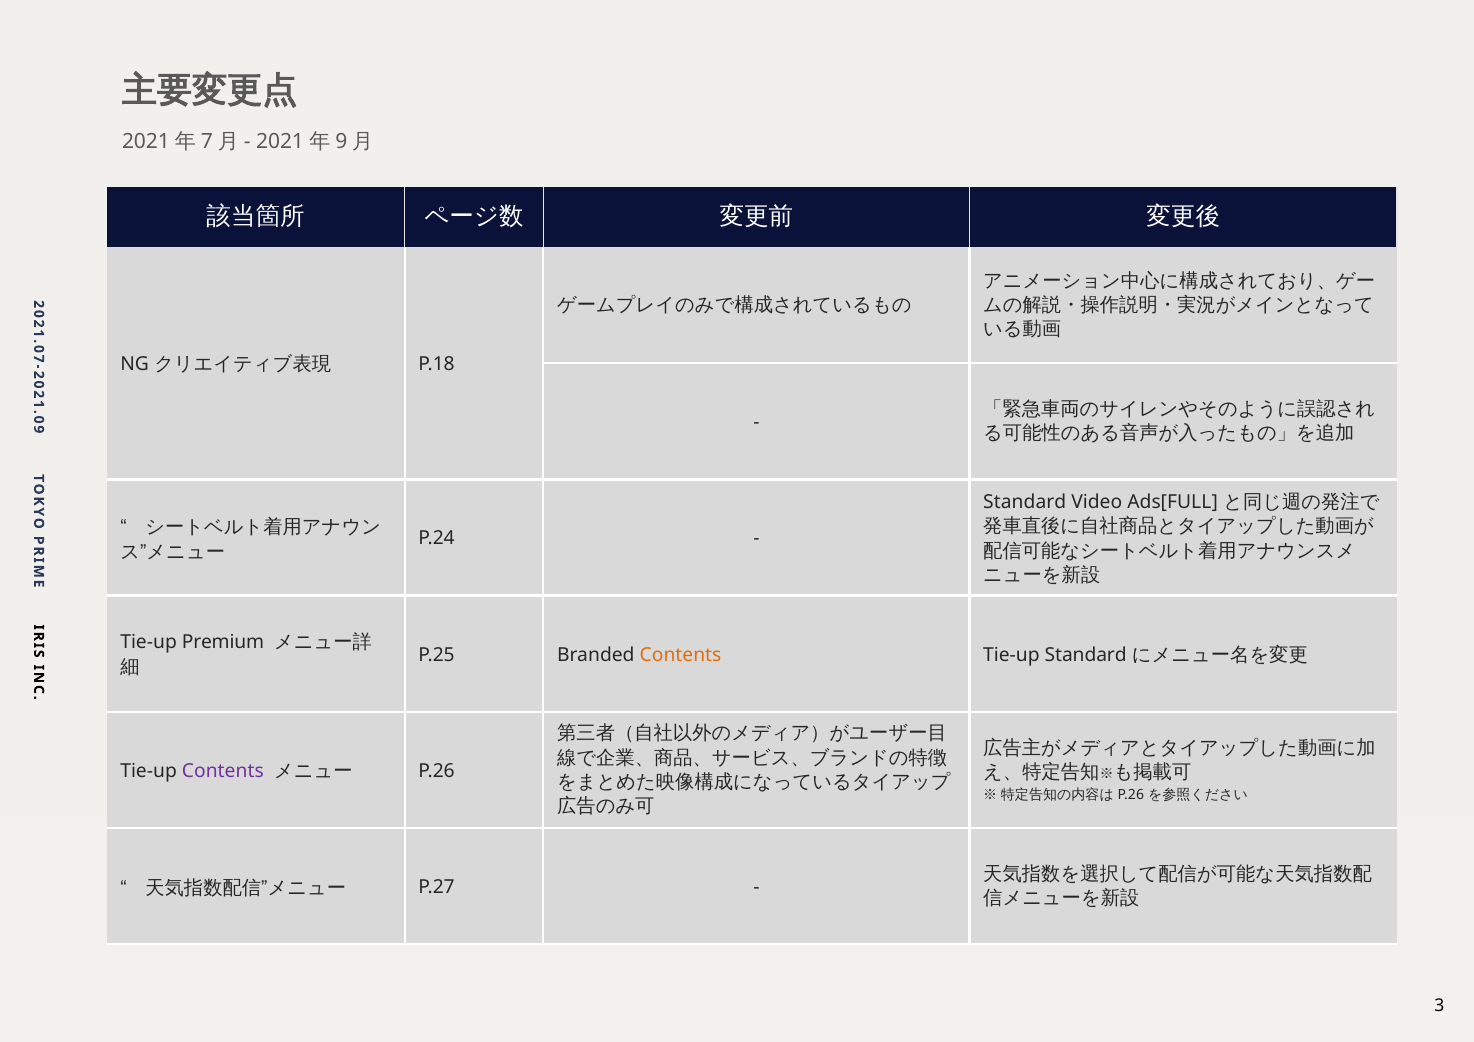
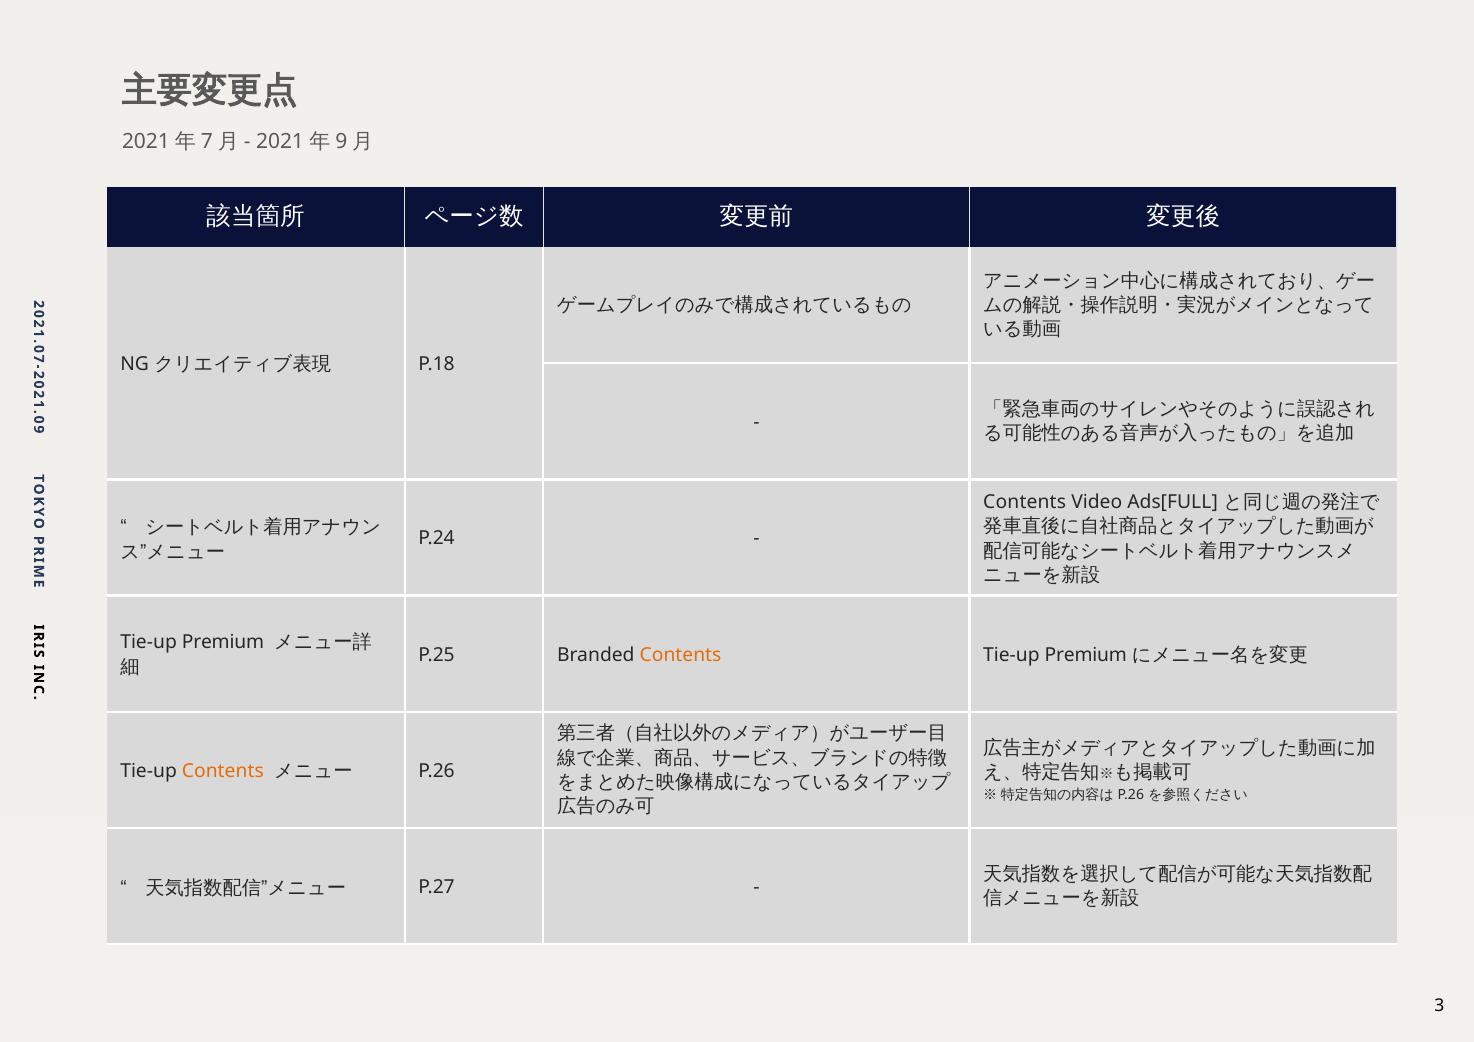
Standard: Standard -> Contents (1025, 502)
Standard: Standard -> Premium (1086, 655)
Contents colour: purple -> orange (223, 771)
